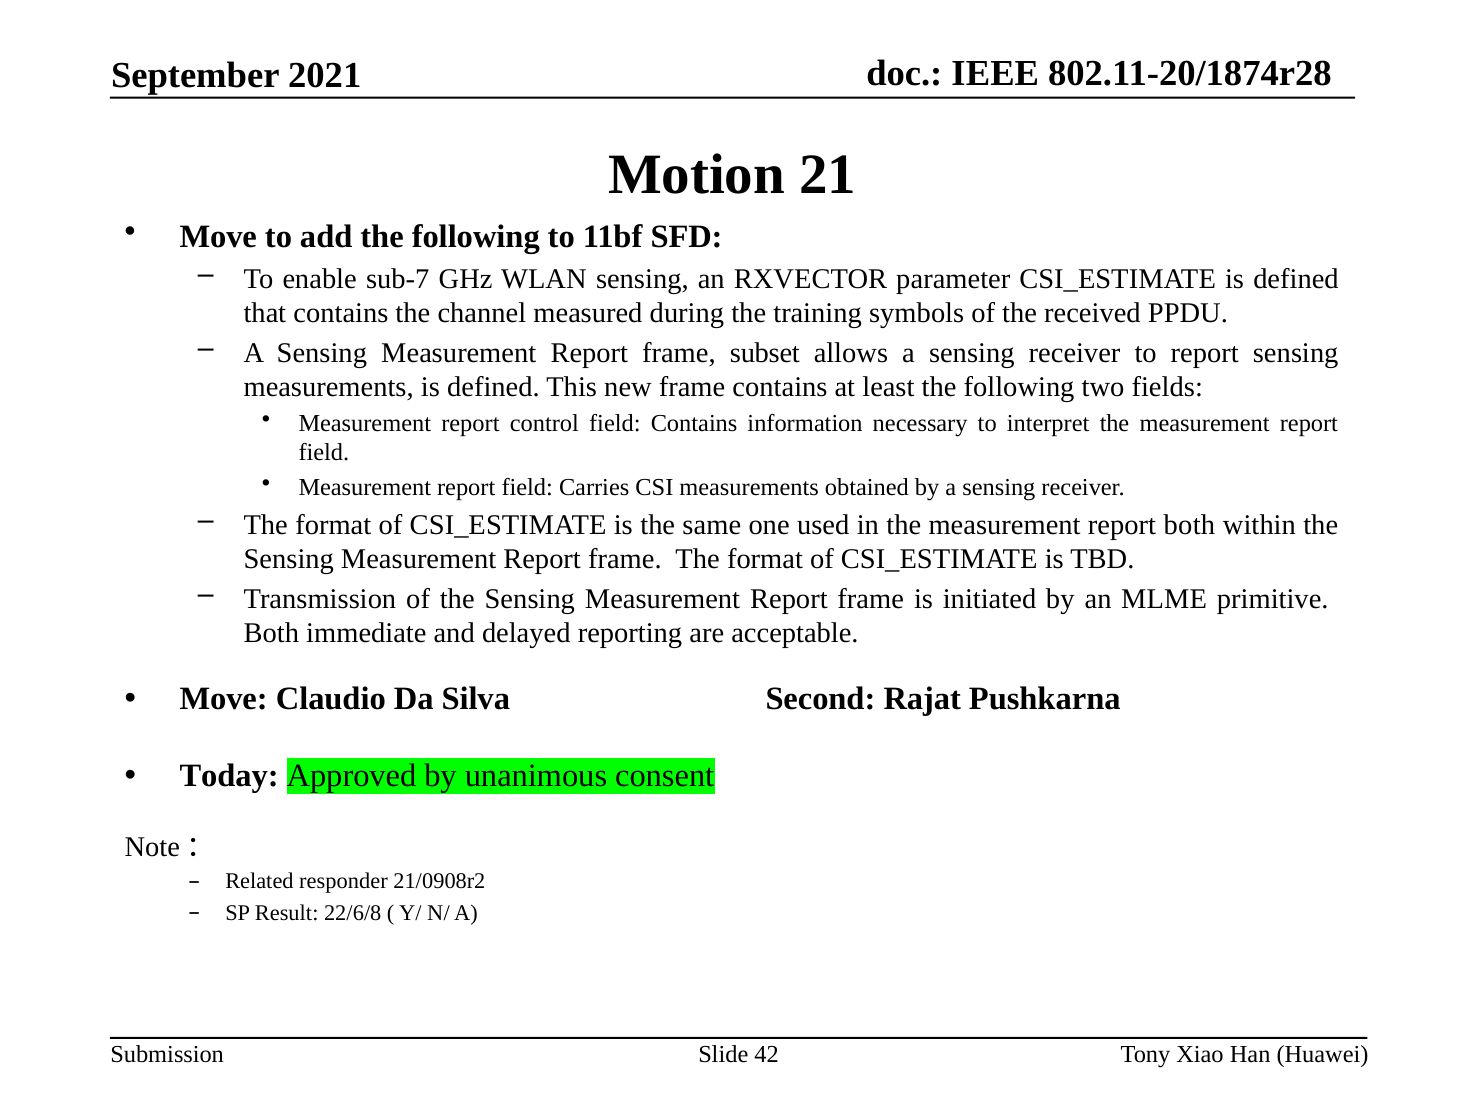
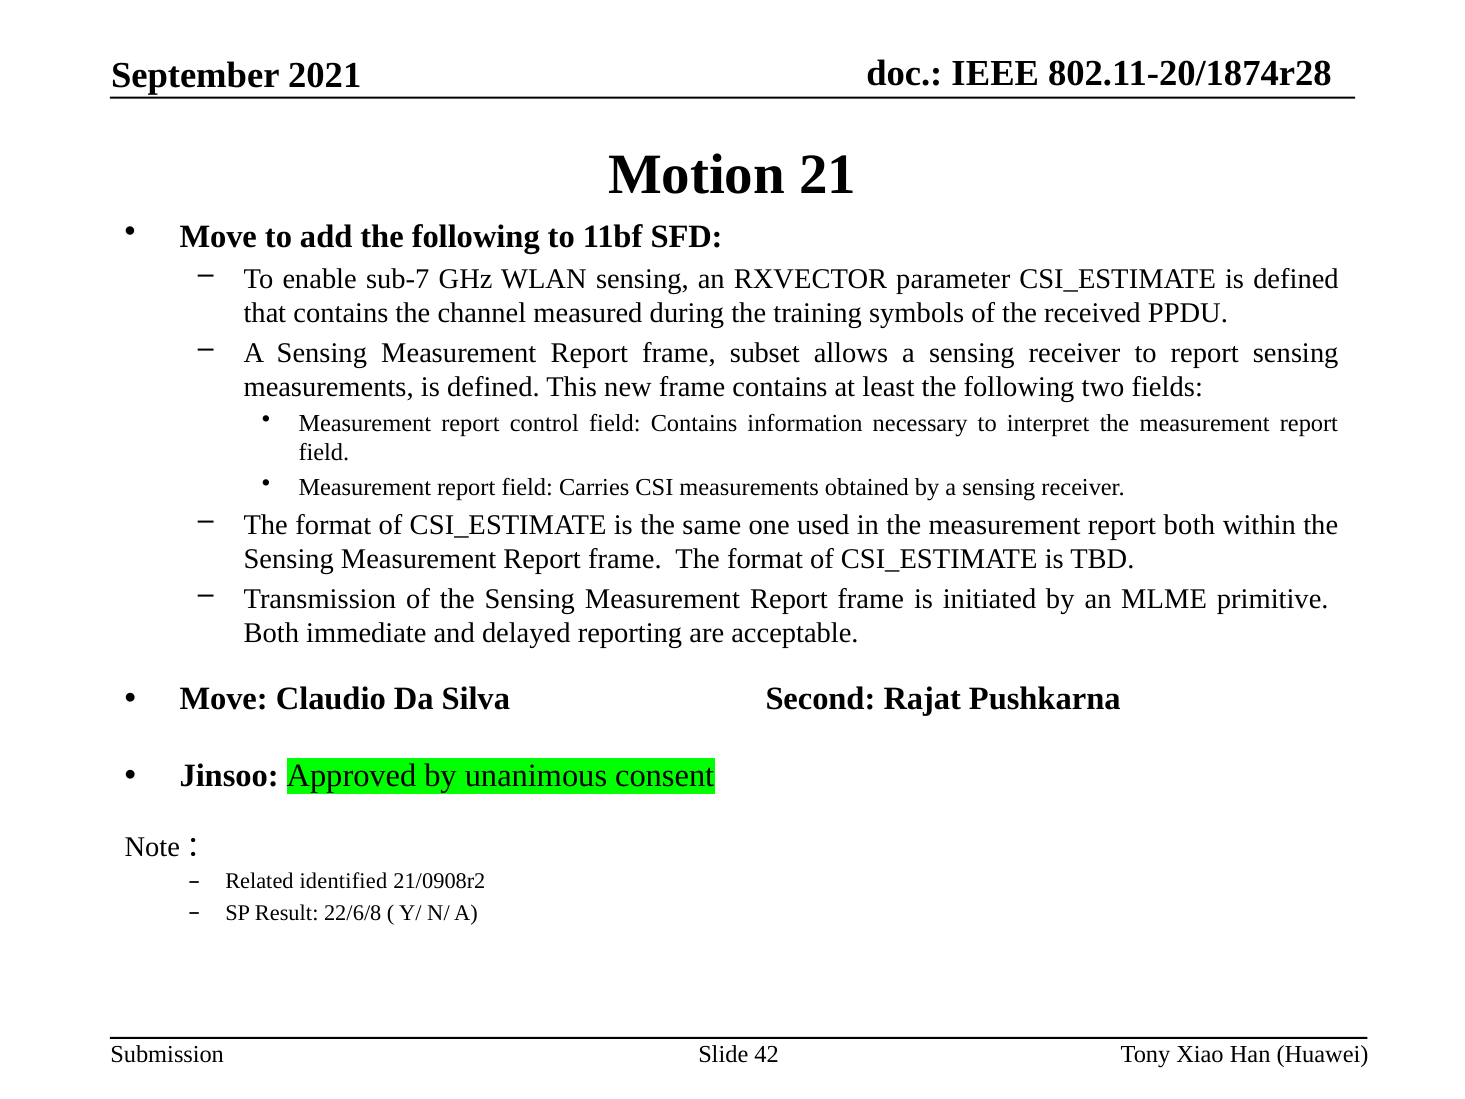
Today: Today -> Jinsoo (229, 776)
responder: responder -> identified (343, 881)
